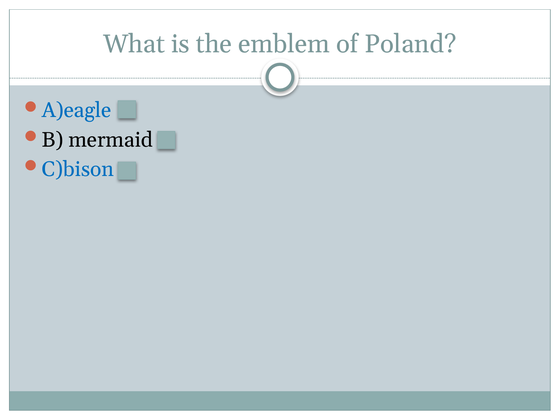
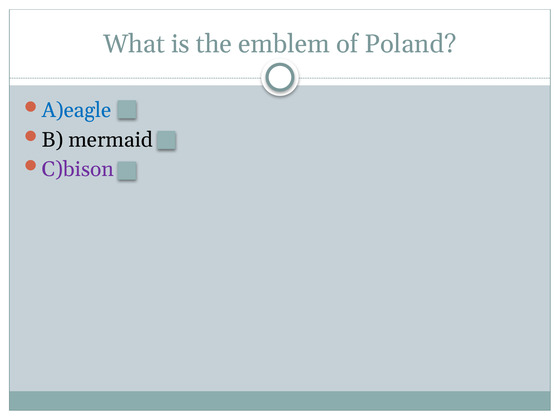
C)bison colour: blue -> purple (78, 169)
